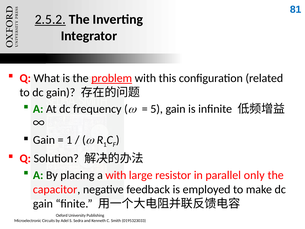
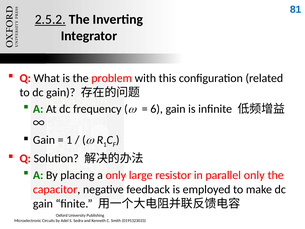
problem underline: present -> none (112, 78)
5: 5 -> 6 (157, 109)
a with: with -> only (116, 175)
